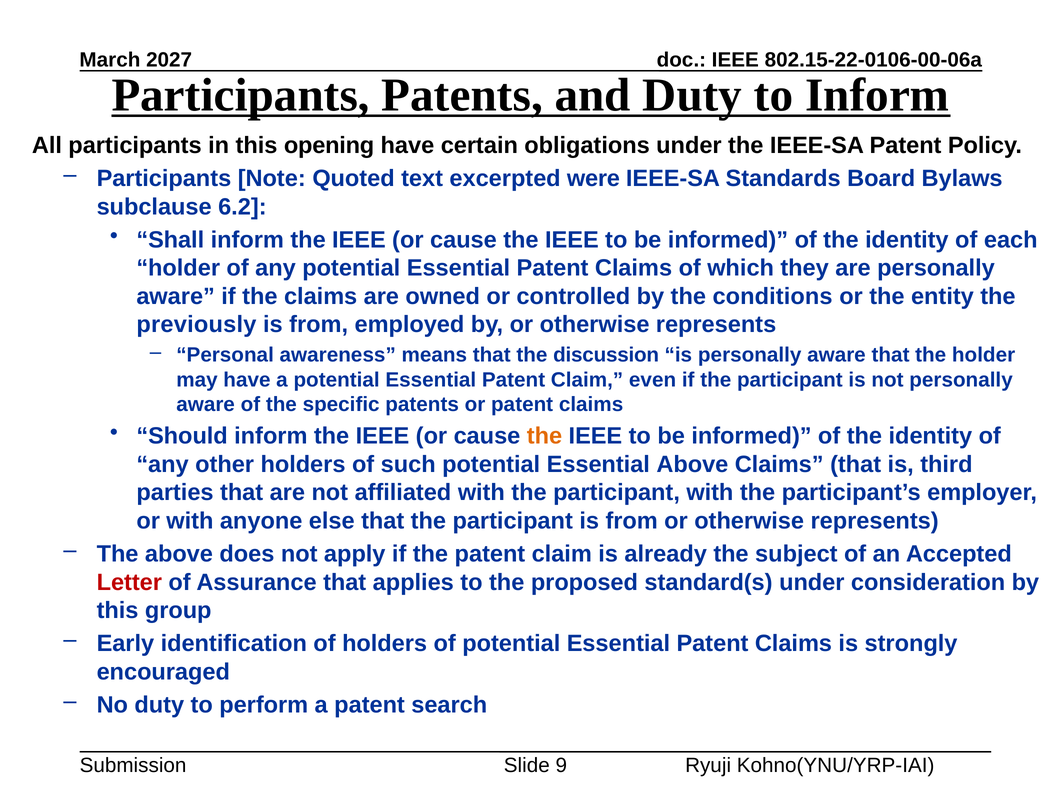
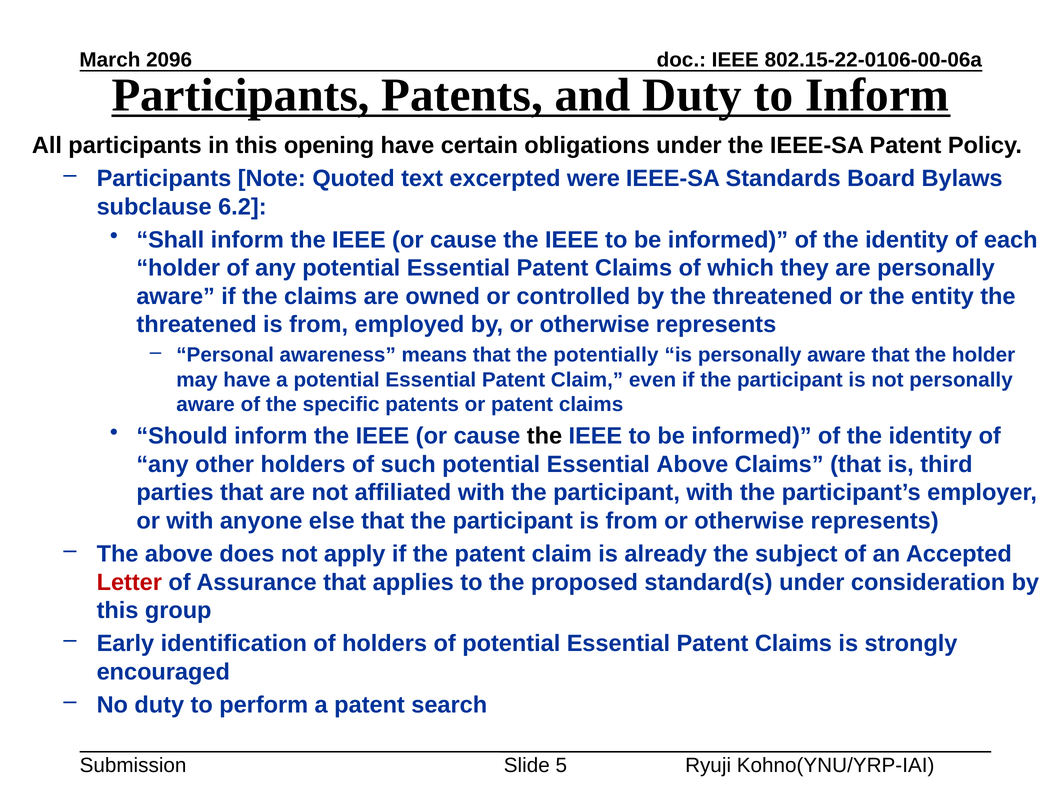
2027: 2027 -> 2096 (169, 60)
by the conditions: conditions -> threatened (773, 297)
previously: previously -> threatened (197, 325)
discussion: discussion -> potentially (606, 355)
the colour: orange -> black (545, 436)
9: 9 -> 5 (561, 766)
